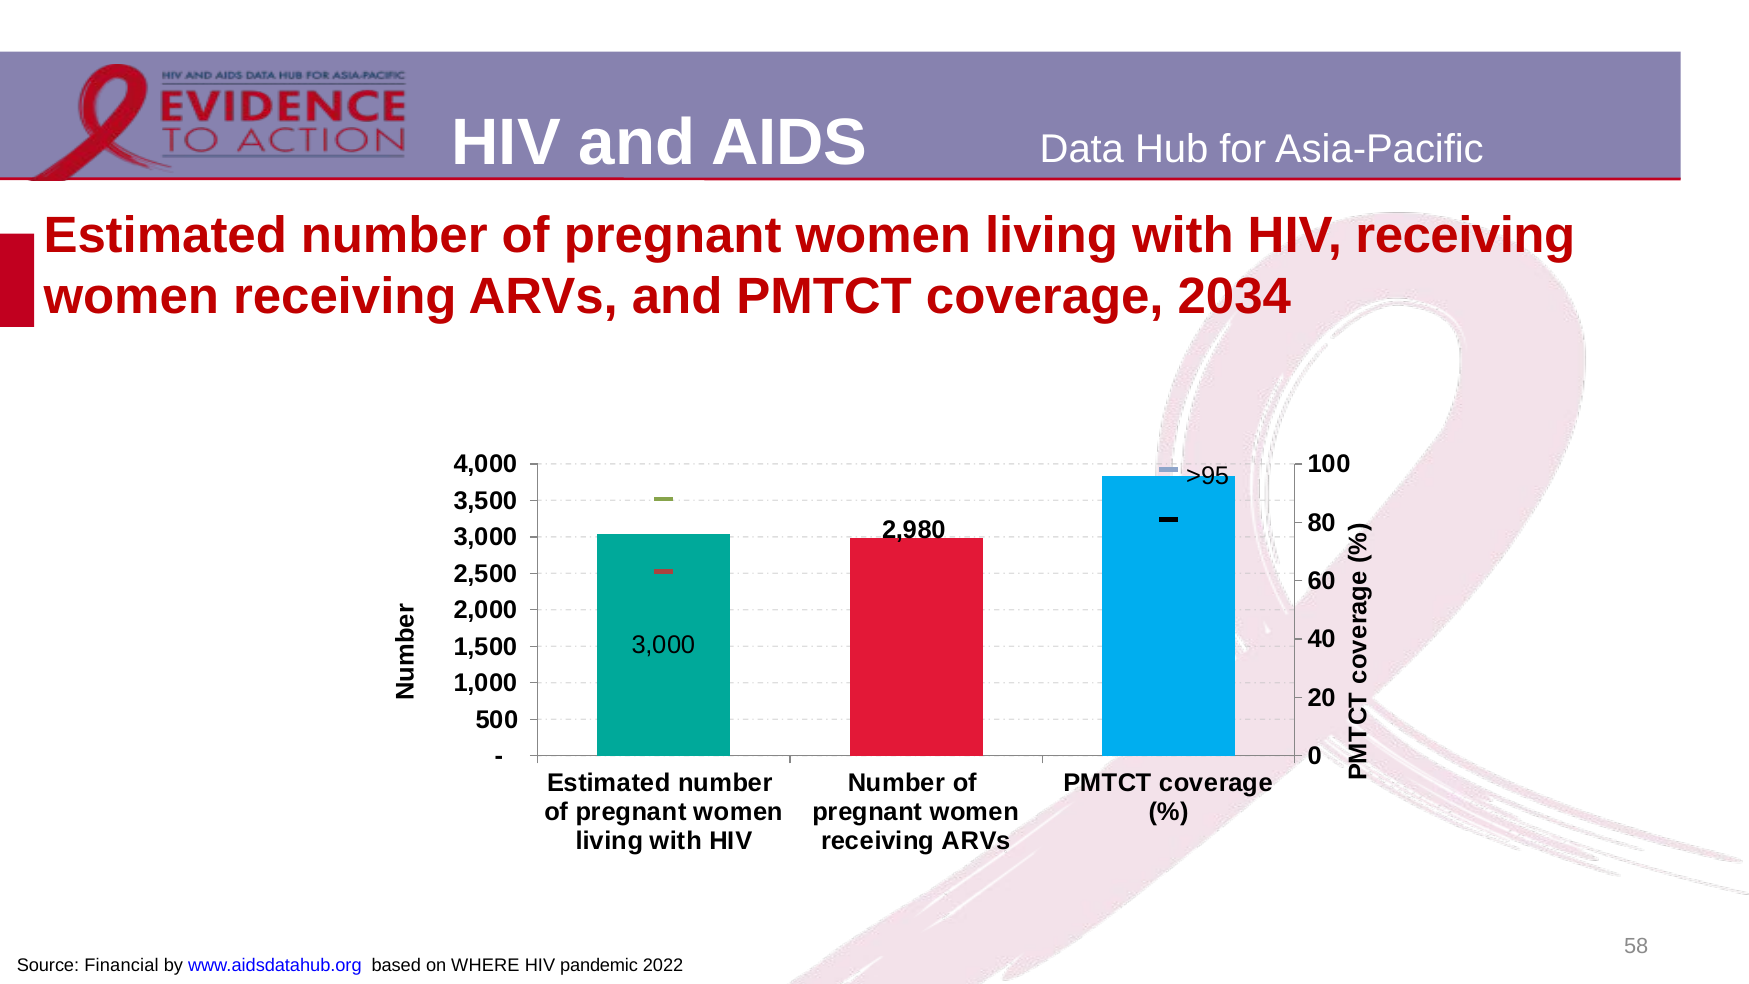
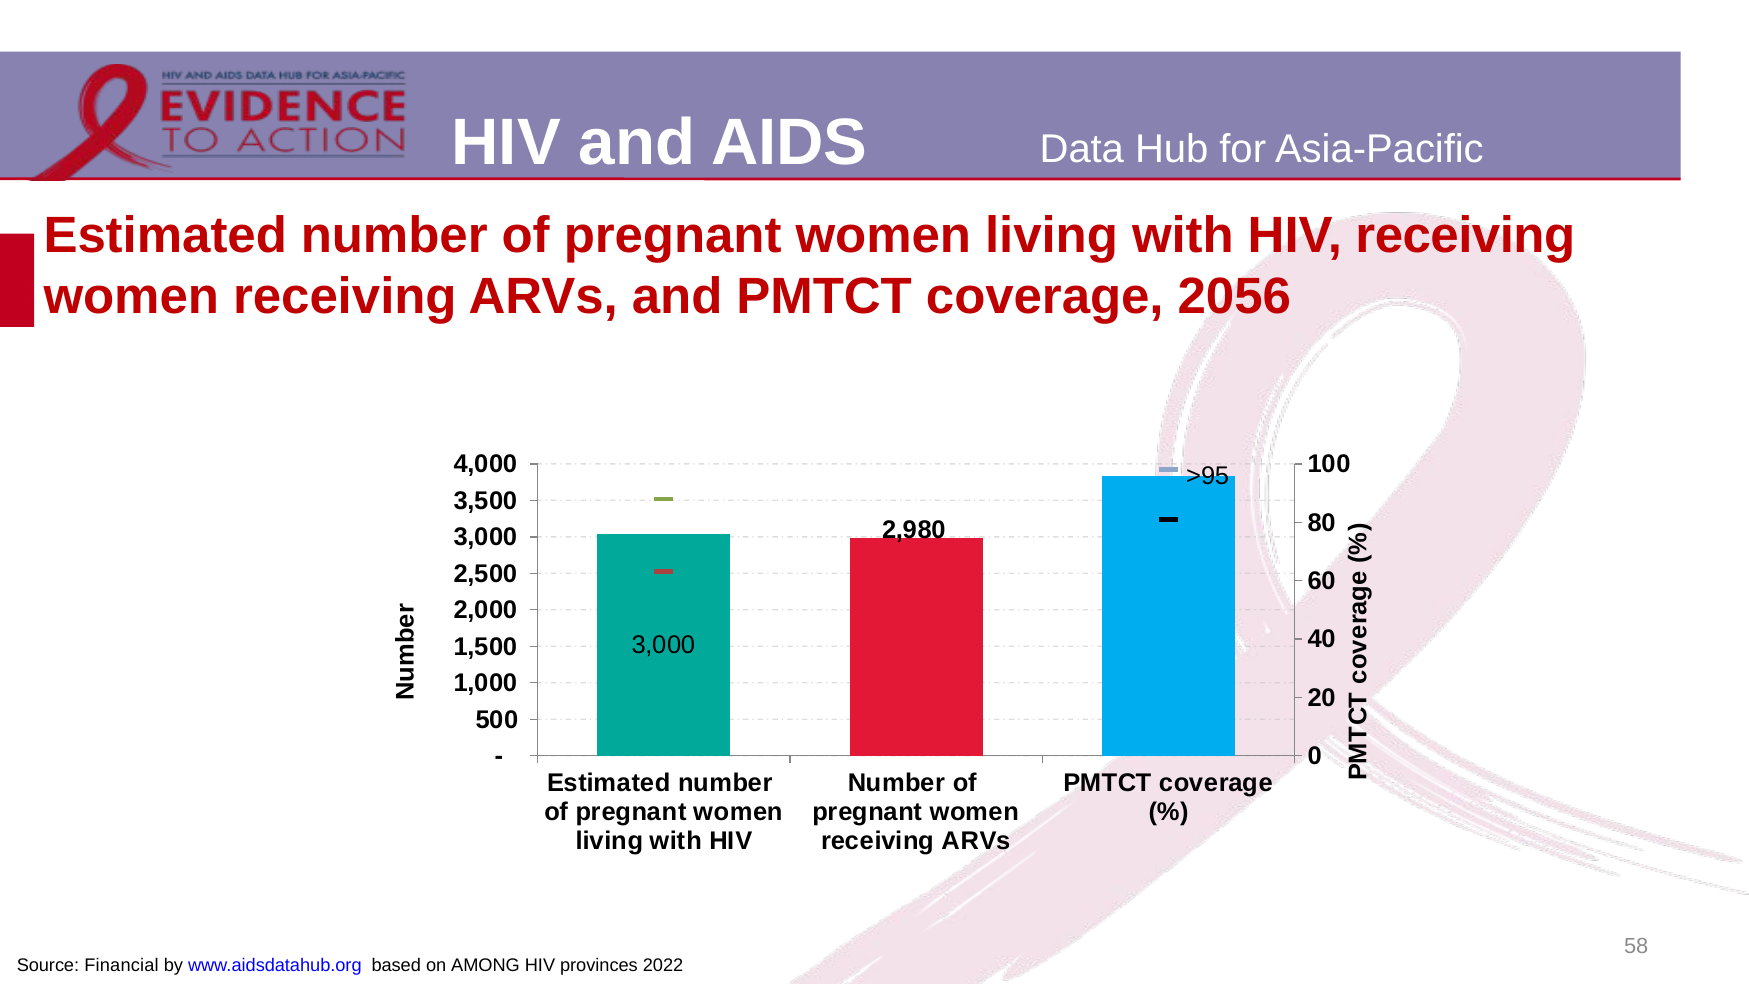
2034: 2034 -> 2056 (1234, 296)
WHERE: WHERE -> AMONG (486, 965)
pandemic: pandemic -> provinces (599, 965)
